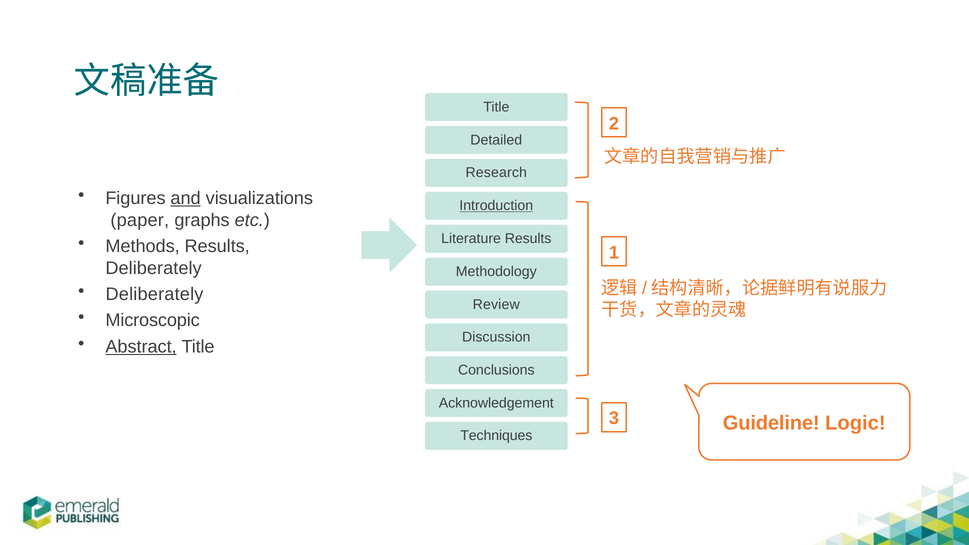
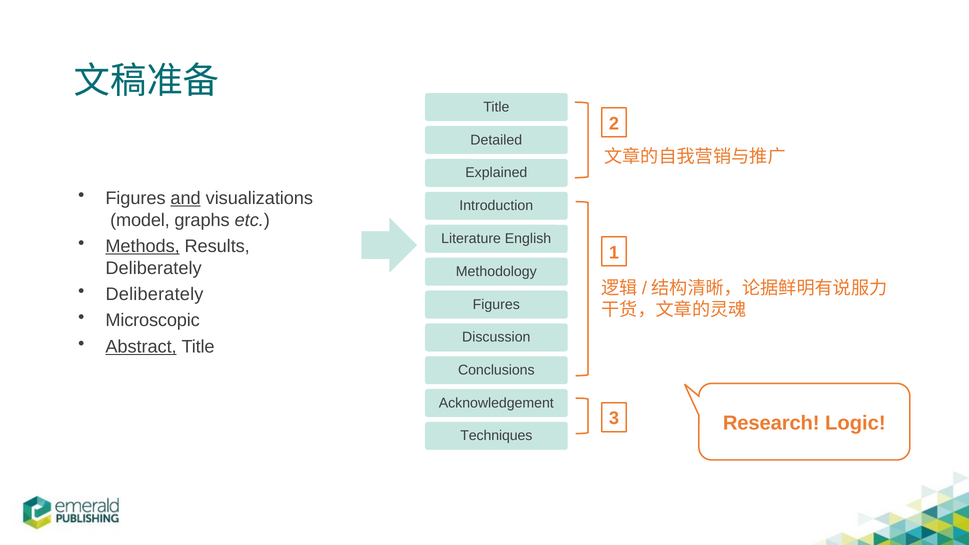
Research: Research -> Explained (496, 173)
Introduction underline: present -> none (496, 206)
paper: paper -> model (140, 220)
Literature Results: Results -> English (528, 239)
Methods underline: none -> present (143, 246)
Review: Review -> Figures (496, 305)
Guideline: Guideline -> Research (771, 423)
